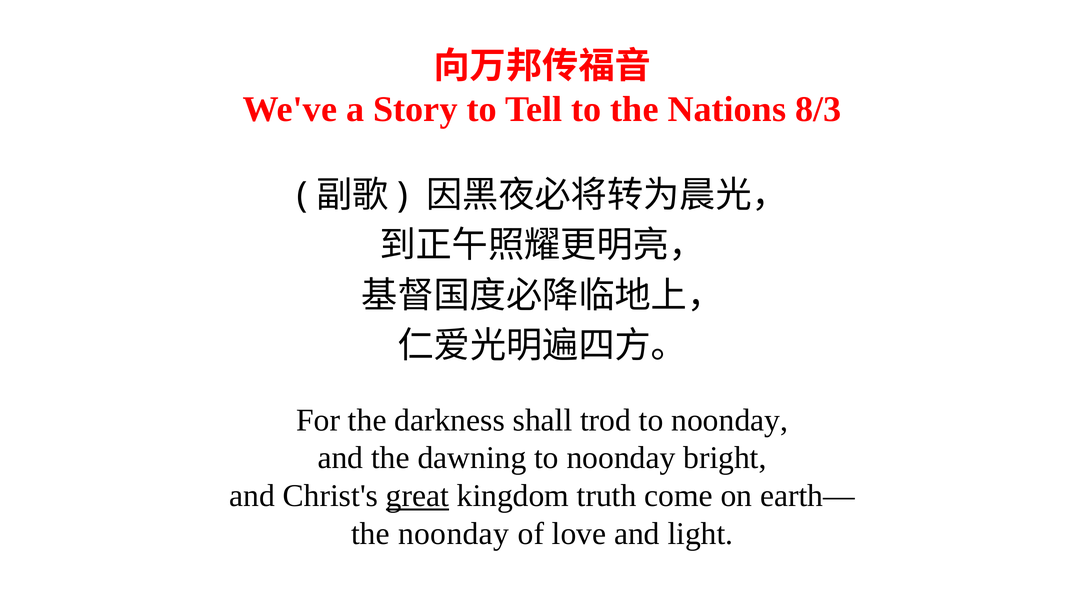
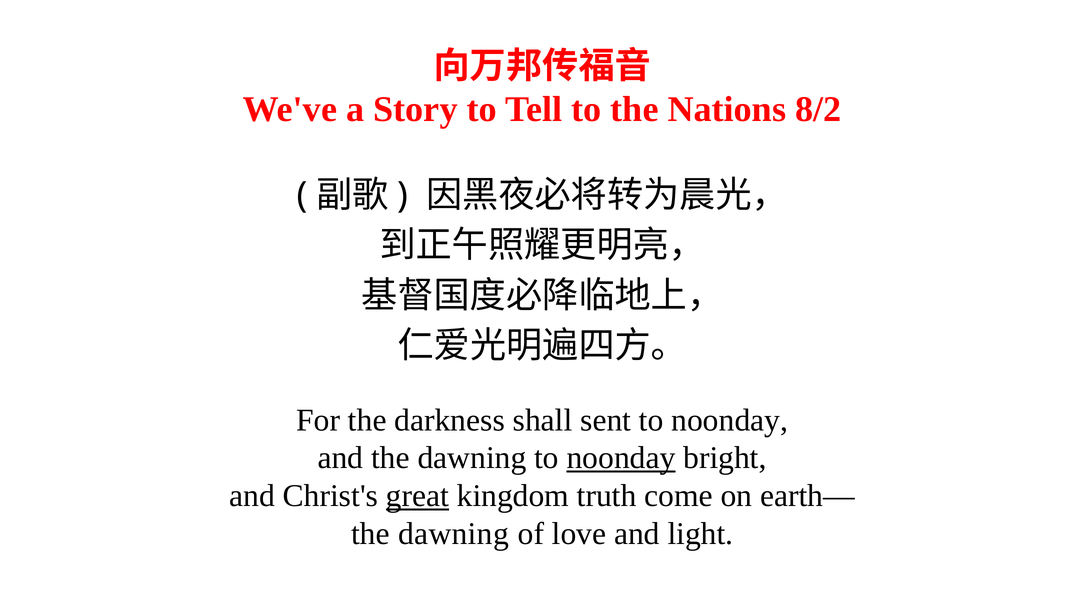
8/3: 8/3 -> 8/2 (818, 110)
trod: trod -> sent (606, 420)
noonday underline: none -> present (621, 458)
noonday: noonday -> dawning (454, 534)
